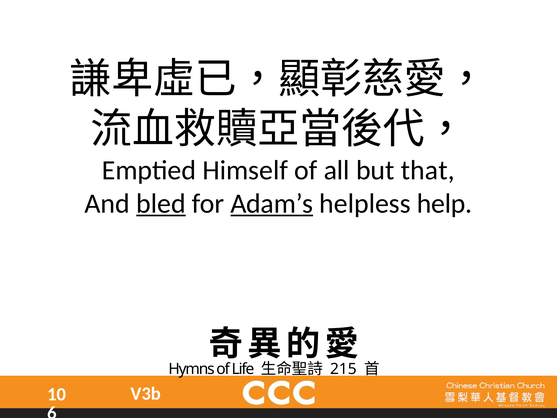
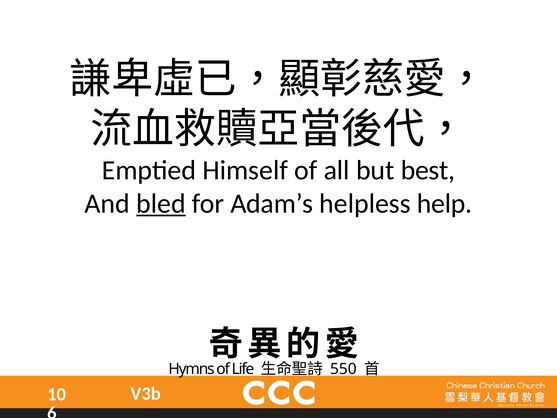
that: that -> best (428, 170)
Adam’s underline: present -> none (272, 204)
215: 215 -> 550 (343, 369)
